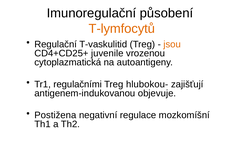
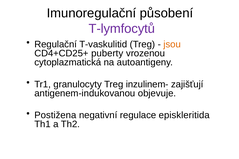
T-lymfocytů colour: orange -> purple (122, 29)
juvenile: juvenile -> puberty (107, 53)
regulačními: regulačními -> granulocyty (78, 84)
hlubokou-: hlubokou- -> inzulinem- (147, 84)
mozkomíšní: mozkomíšní -> episkleritida (184, 115)
